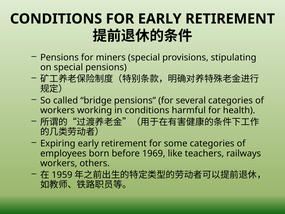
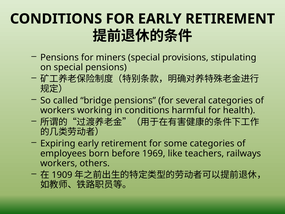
1959: 1959 -> 1909 (62, 175)
